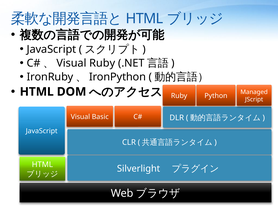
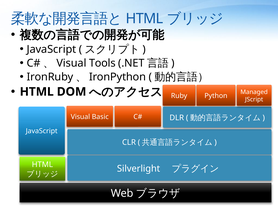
Visual Ruby: Ruby -> Tools (102, 63)
